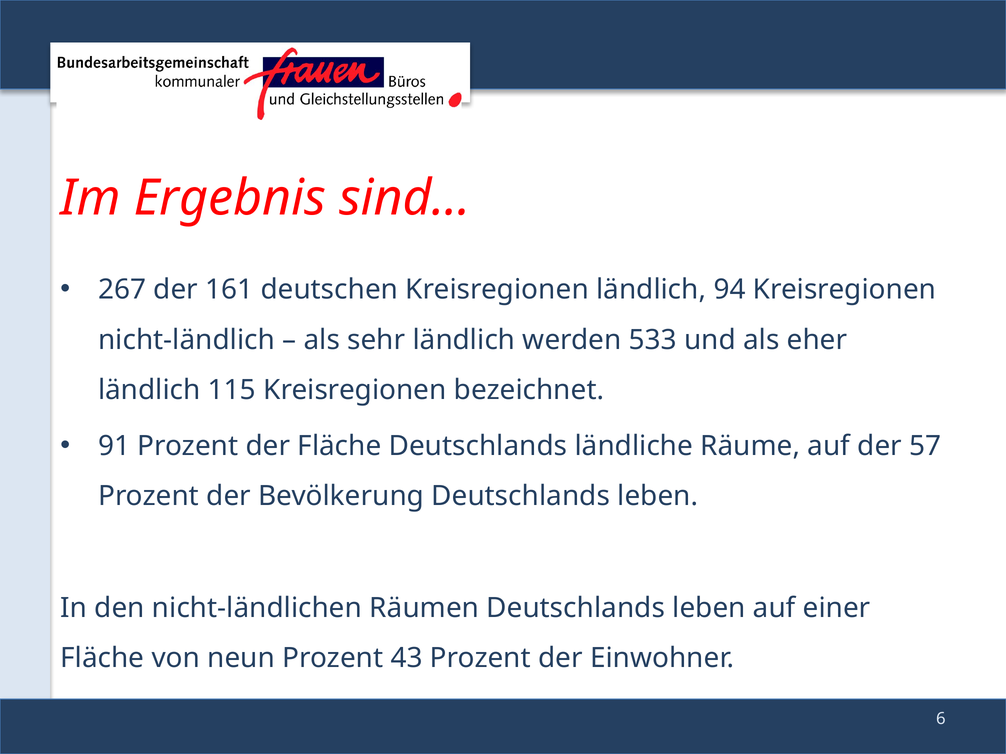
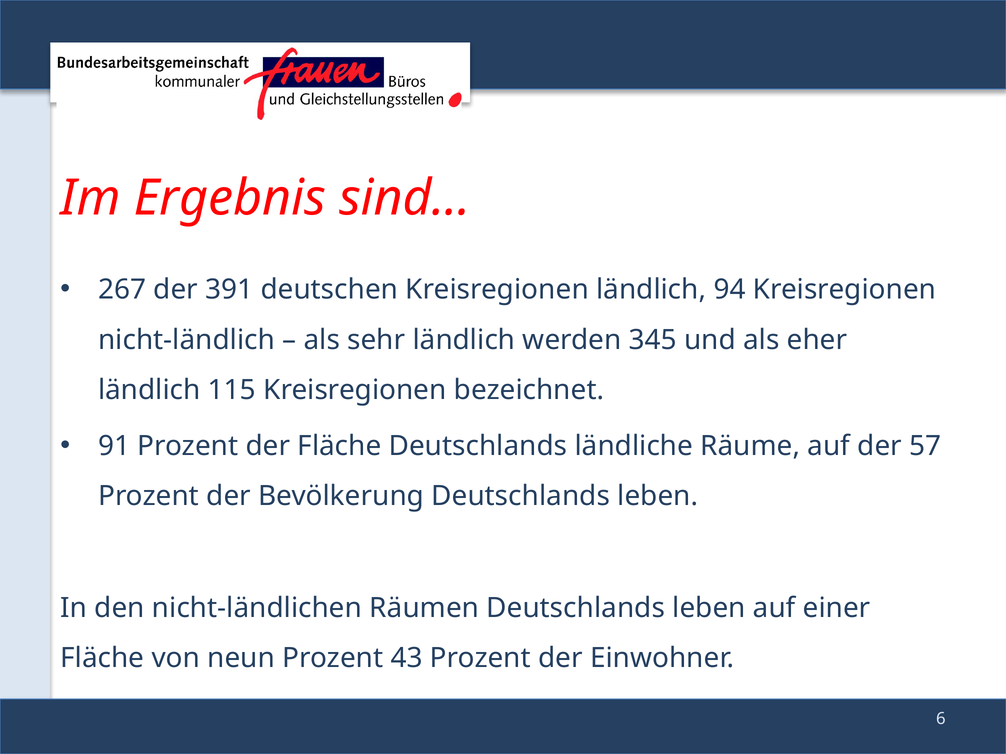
161: 161 -> 391 (229, 290)
533: 533 -> 345 (653, 340)
